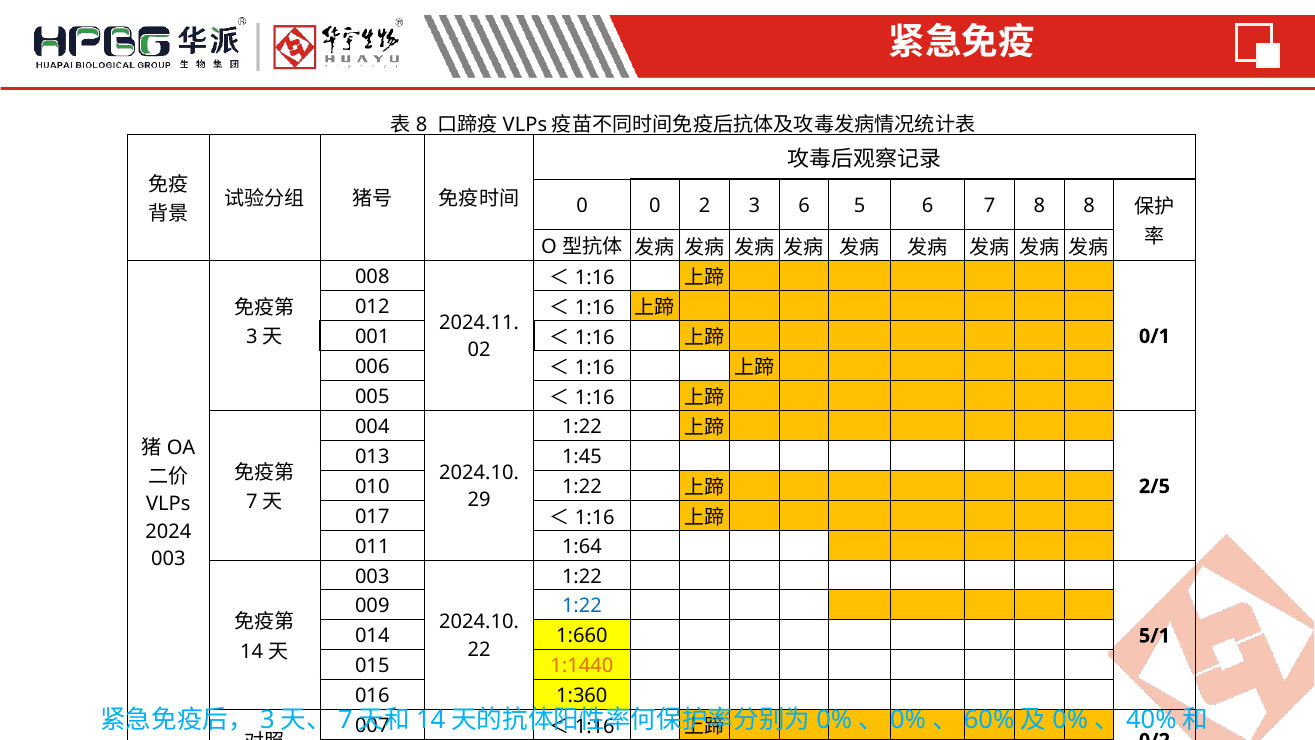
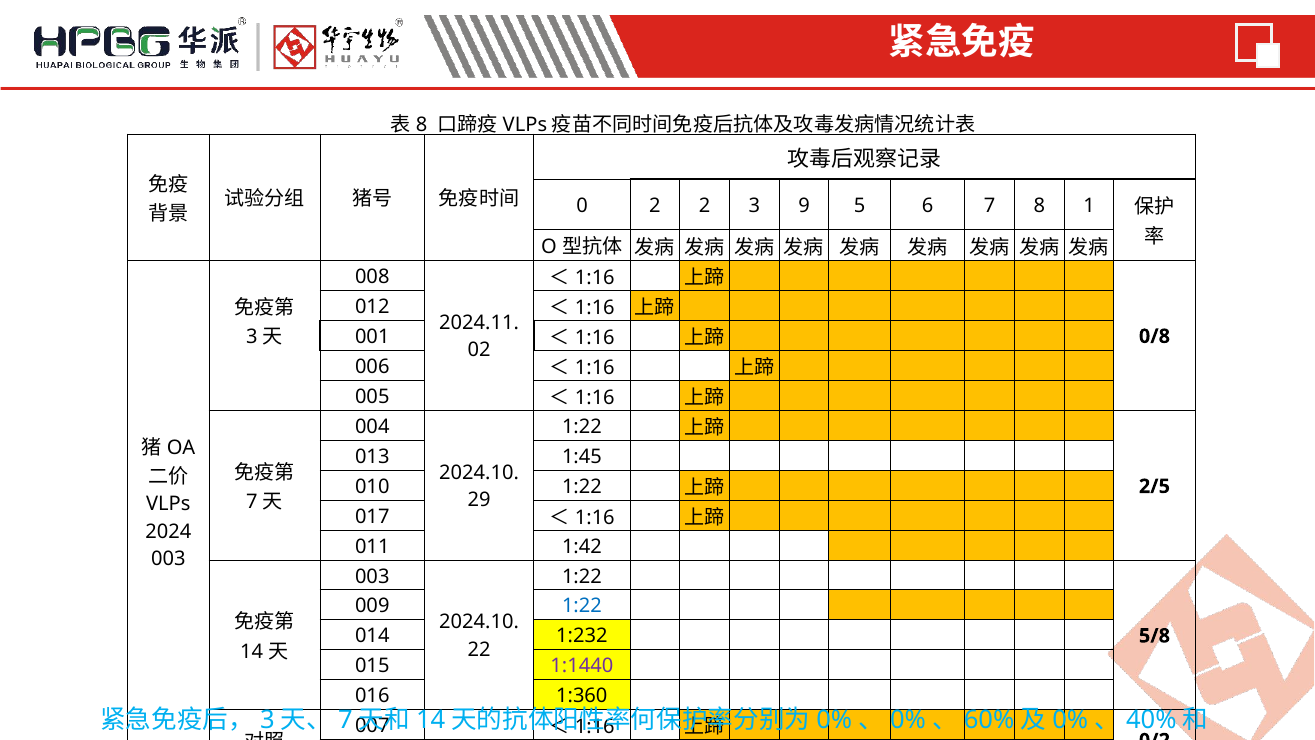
0 0: 0 -> 2 (655, 206)
3 6: 6 -> 9 (804, 206)
8 8: 8 -> 1 (1089, 206)
0/1: 0/1 -> 0/8 (1154, 336)
1:64: 1:64 -> 1:42 (582, 546)
1:660: 1:660 -> 1:232 (582, 636)
5/1: 5/1 -> 5/8 (1154, 636)
1:1440 colour: orange -> purple (582, 666)
